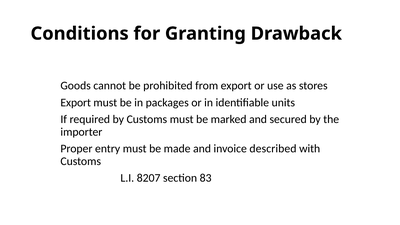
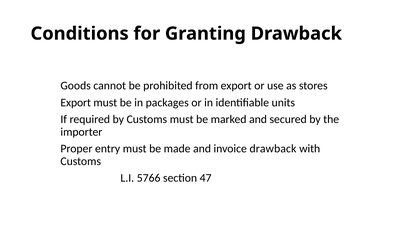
invoice described: described -> drawback (273, 149)
8207: 8207 -> 5766 (149, 178)
83: 83 -> 47 (206, 178)
